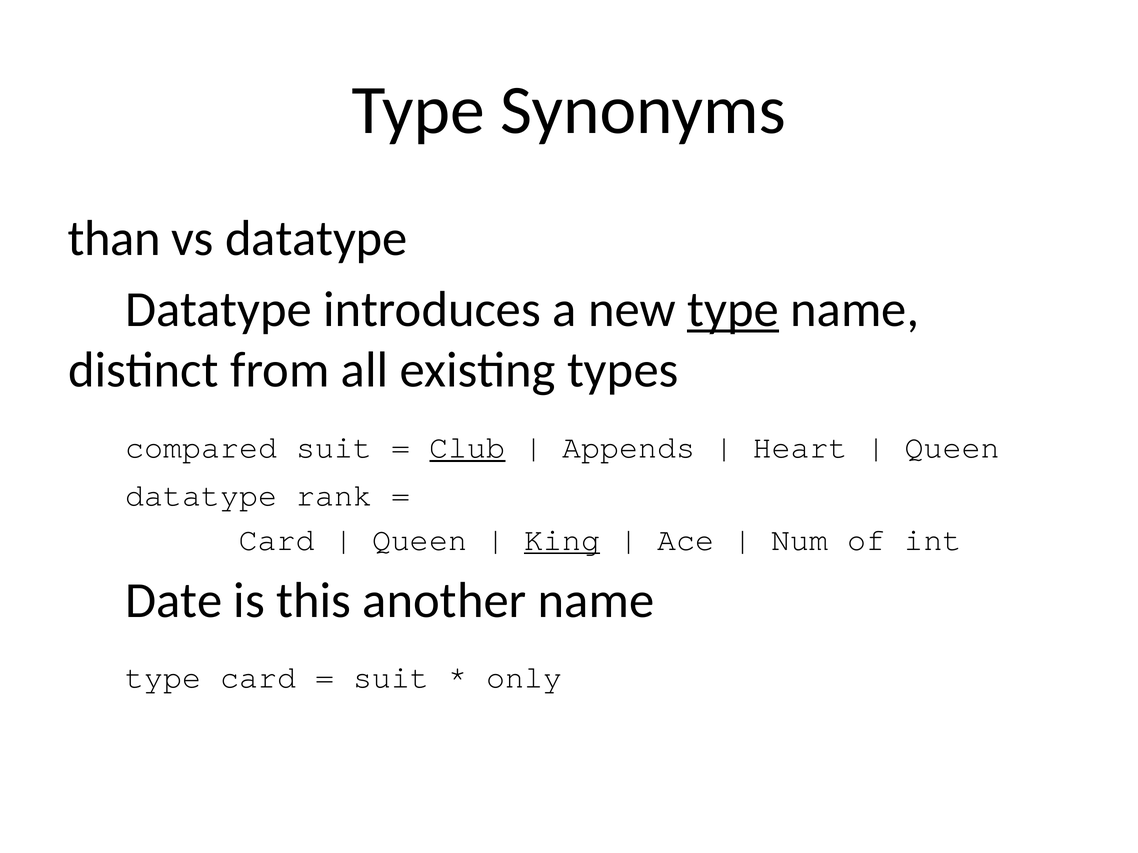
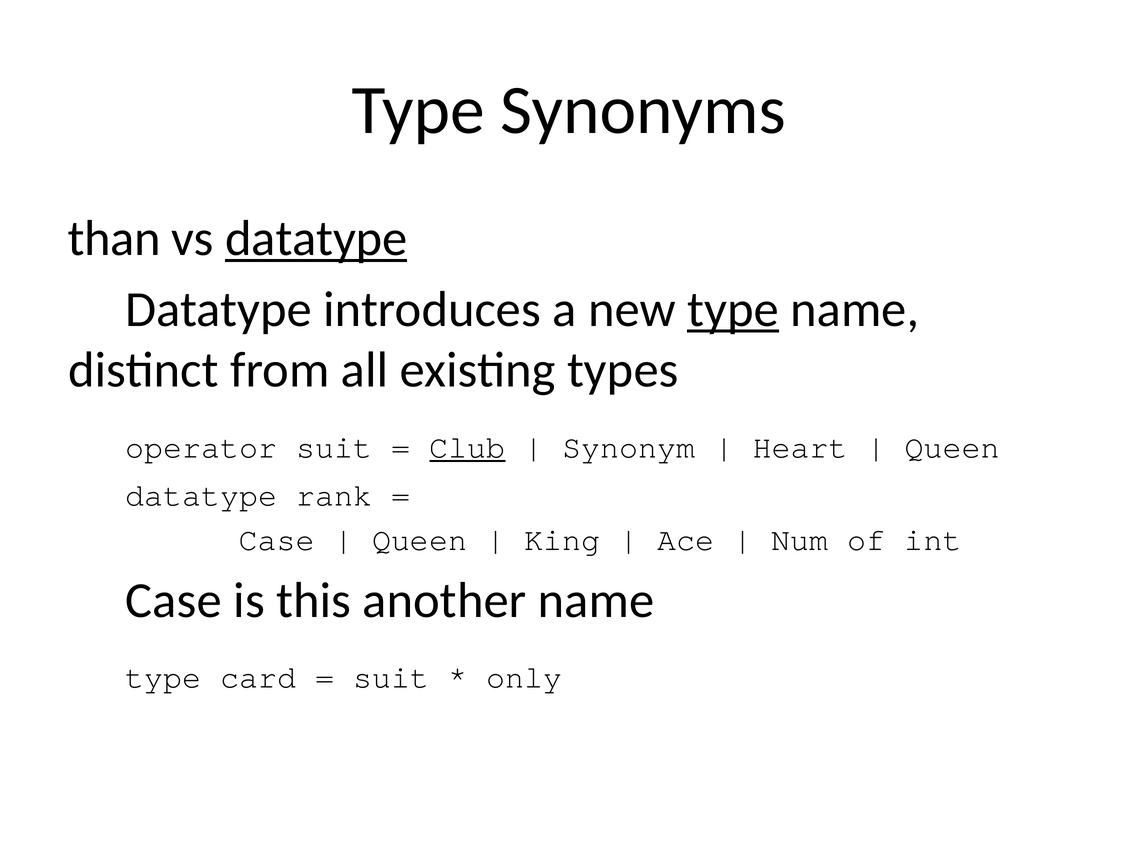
datatype underline: none -> present (316, 239)
compared: compared -> operator (201, 448)
Appends: Appends -> Synonym (629, 448)
Card: Card -> Case (277, 540)
King underline: present -> none (562, 540)
Date: Date -> Case (174, 601)
